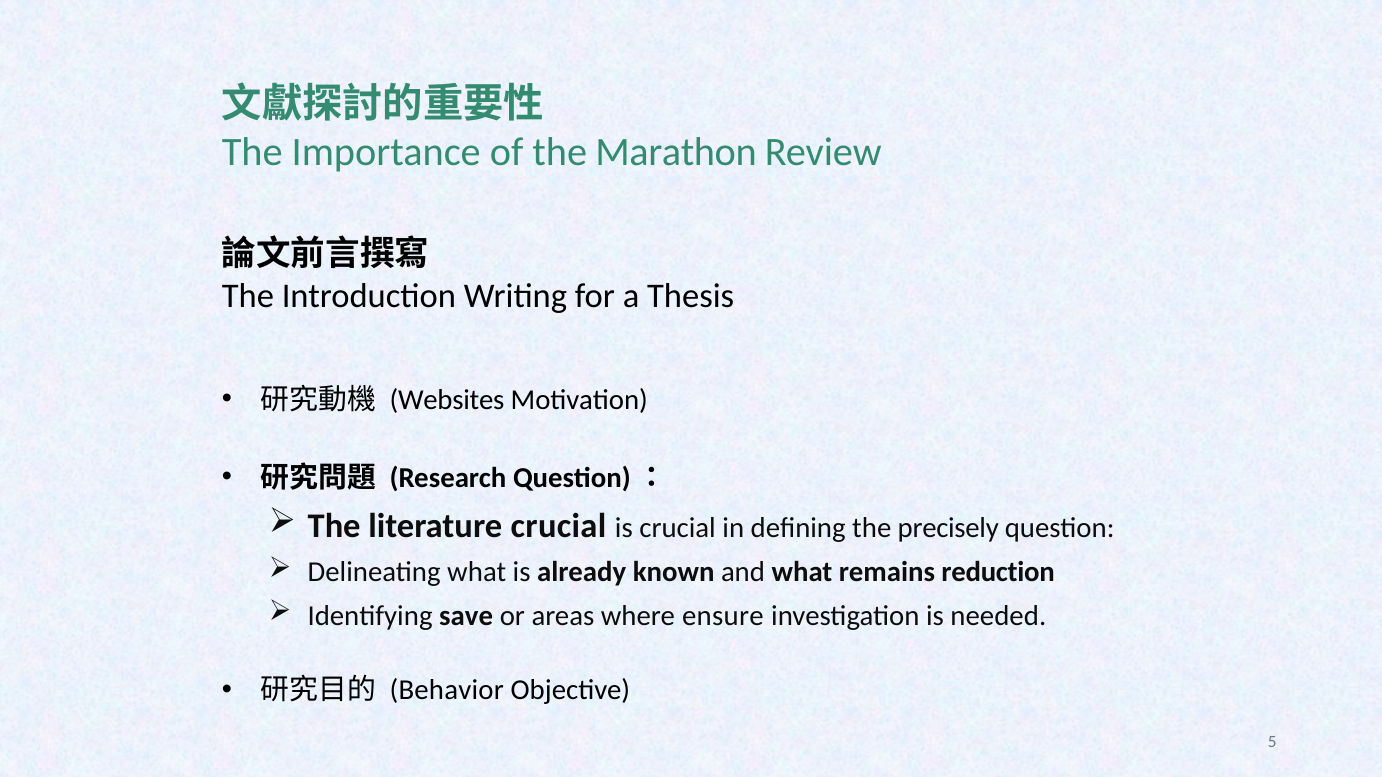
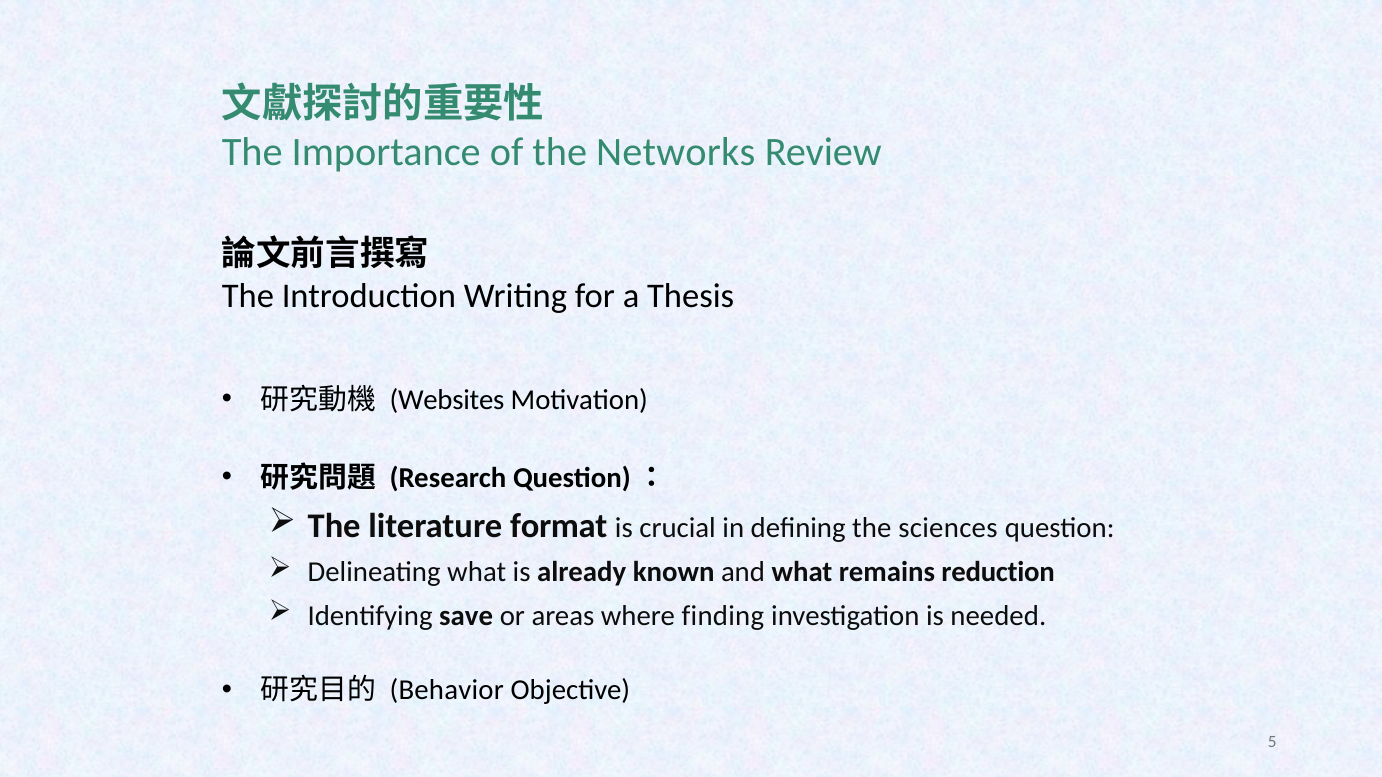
Marathon: Marathon -> Networks (676, 152)
literature crucial: crucial -> format (559, 527)
precisely: precisely -> sciences (948, 528)
ensure: ensure -> finding (723, 616)
